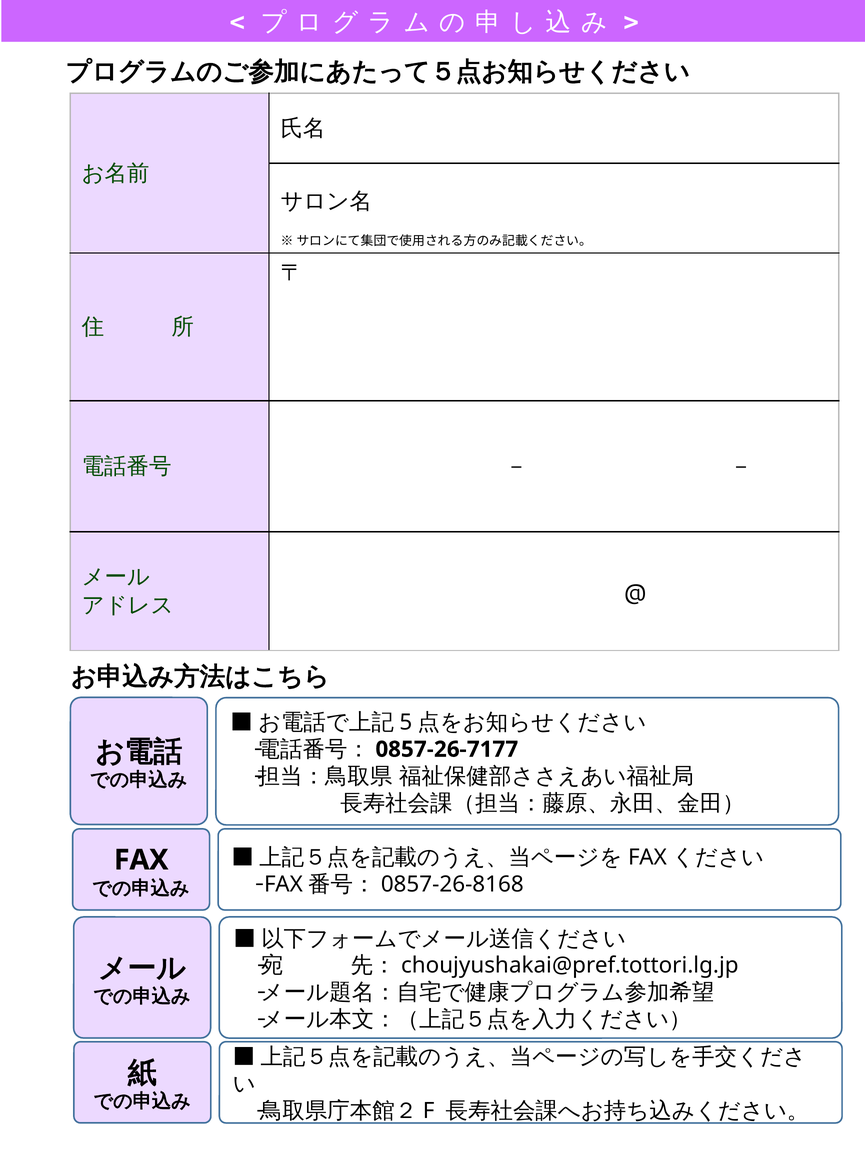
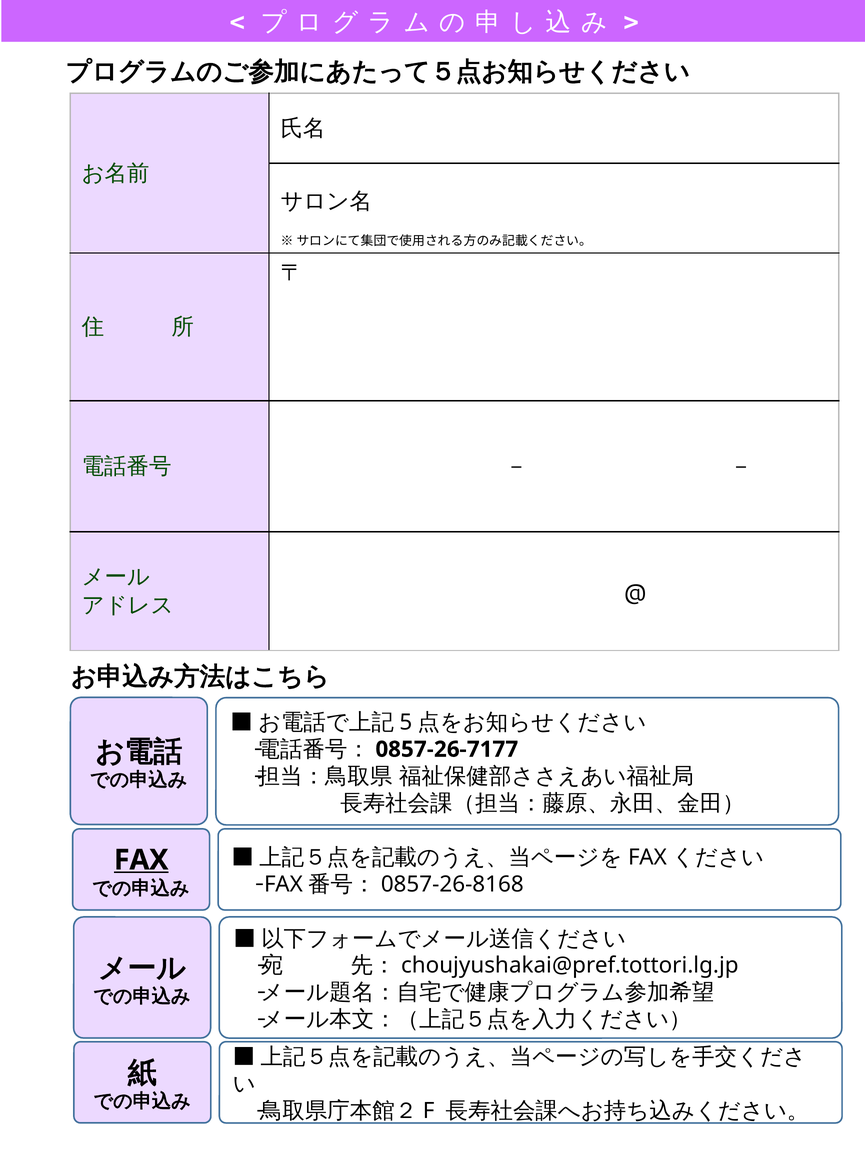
FAX underline: none -> present (141, 860)
